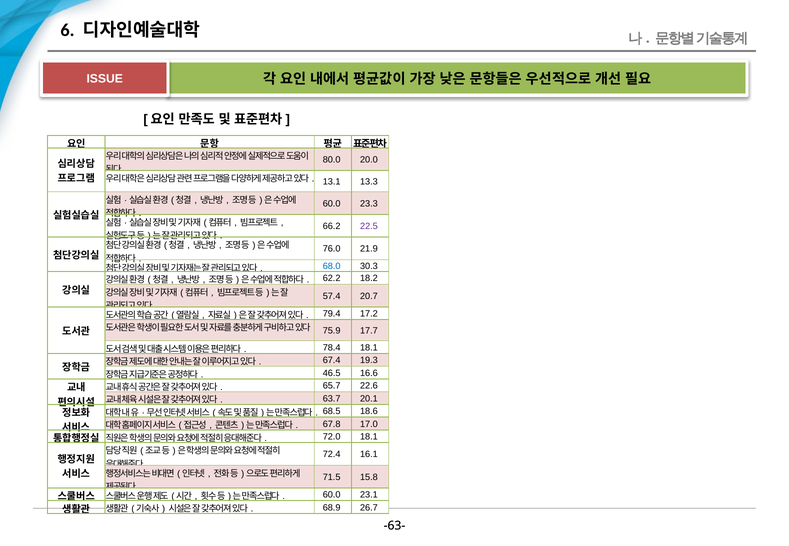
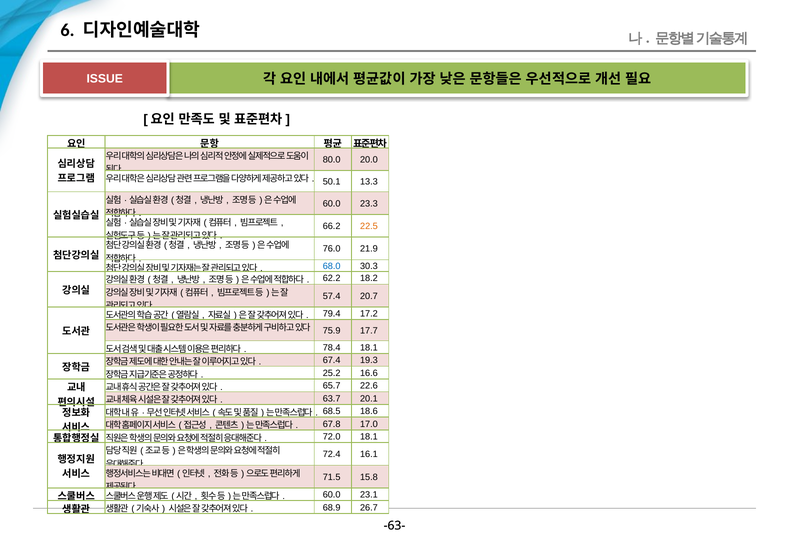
13.1: 13.1 -> 50.1 (332, 182)
22.5 colour: purple -> orange (369, 226)
46.5: 46.5 -> 25.2 (332, 373)
